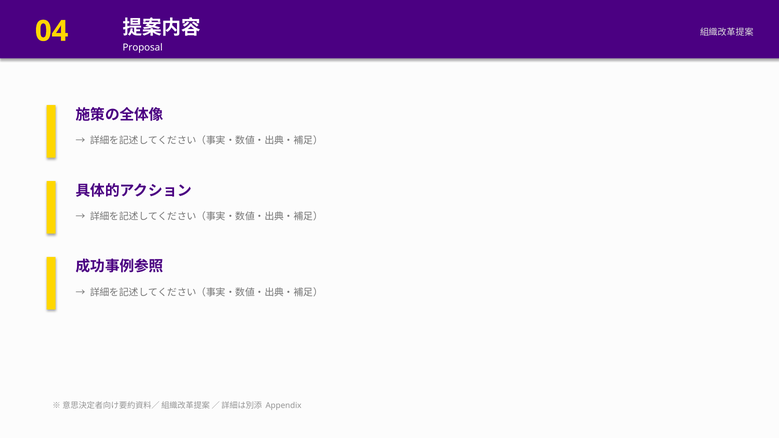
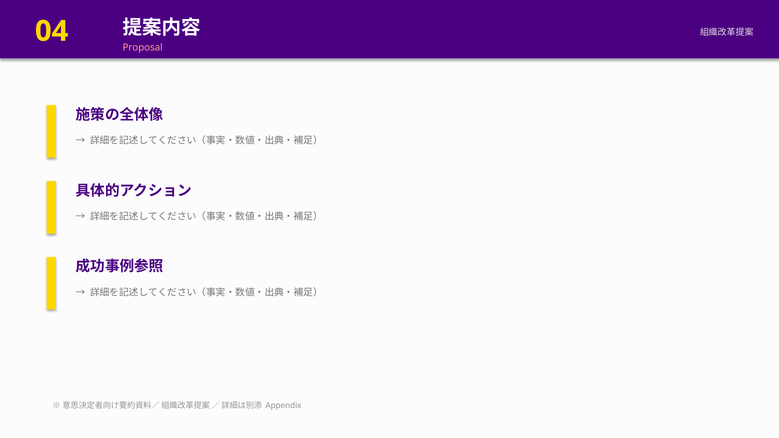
Proposal colour: white -> pink (143, 47)
